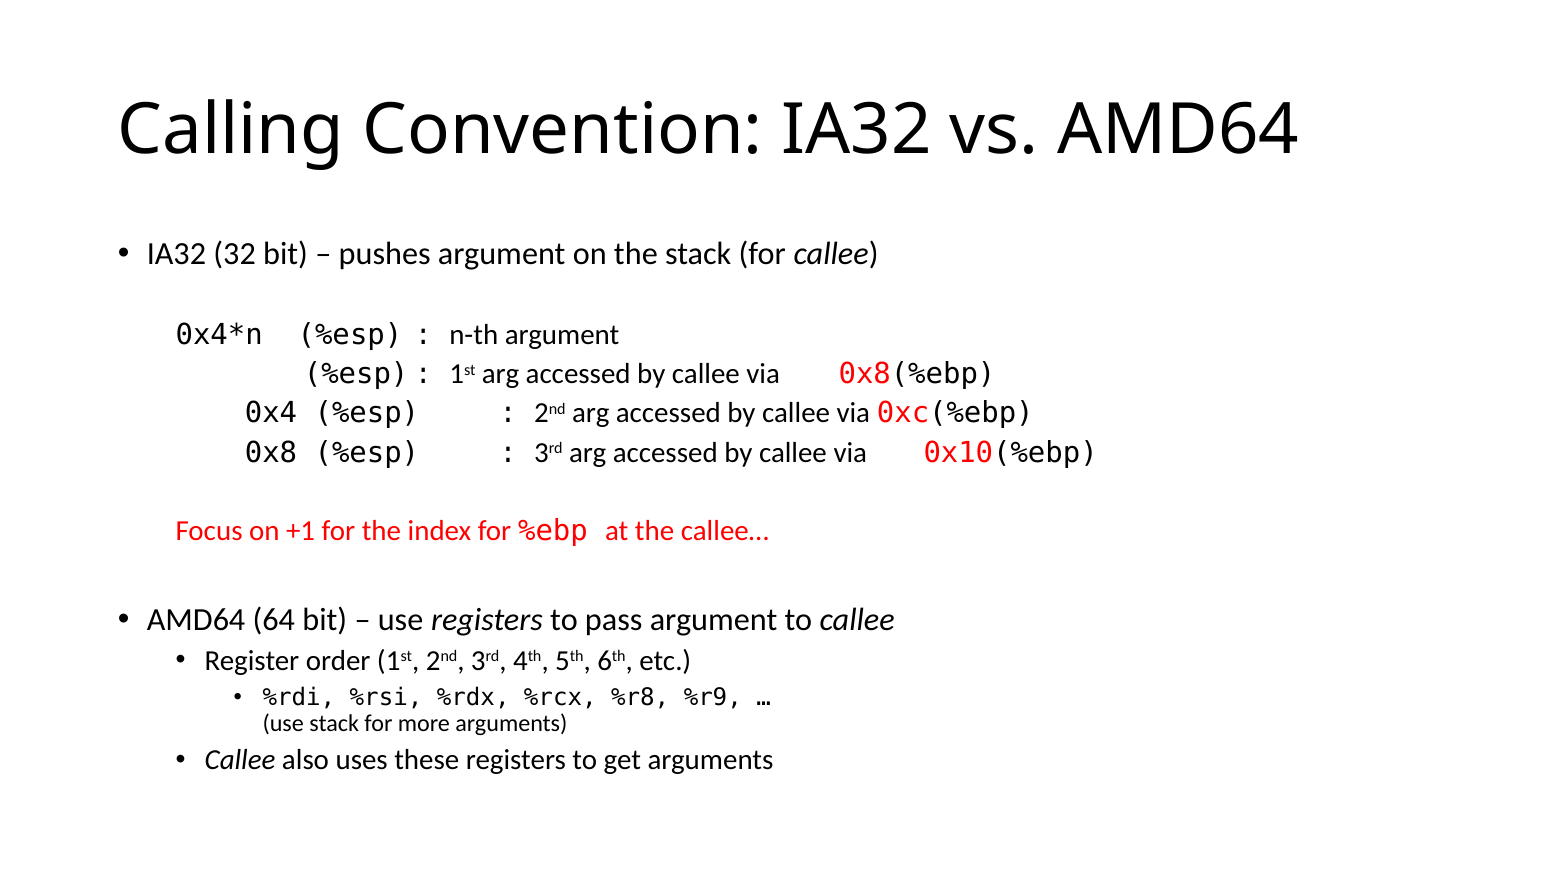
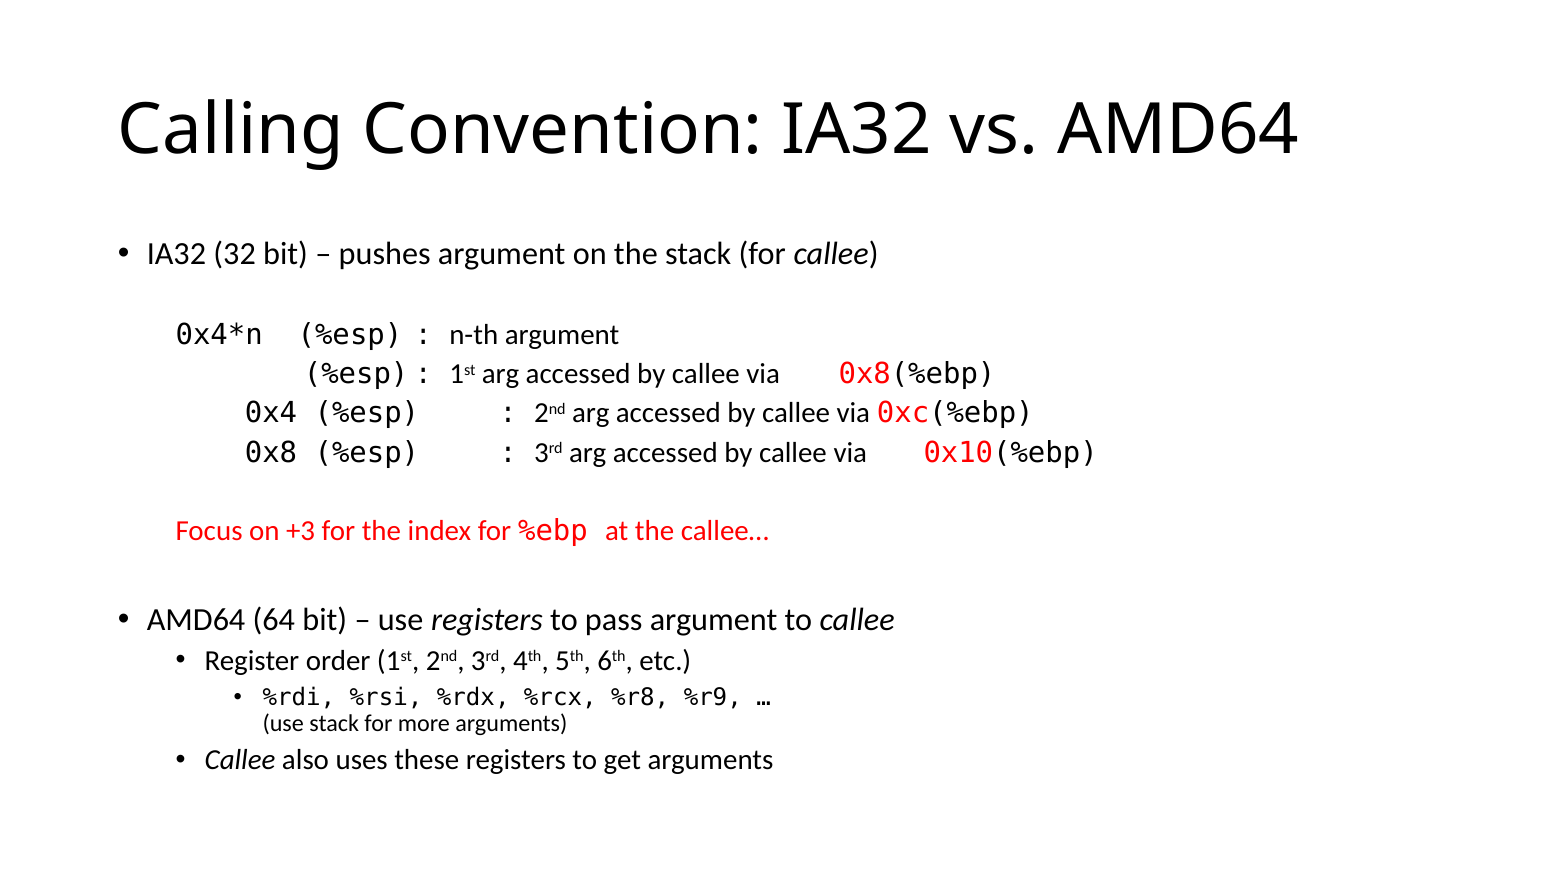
+1: +1 -> +3 (301, 531)
